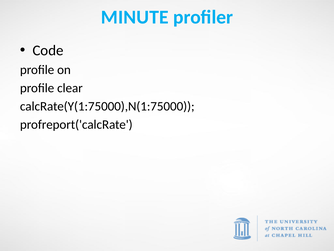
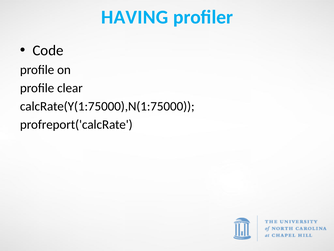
MINUTE: MINUTE -> HAVING (135, 17)
